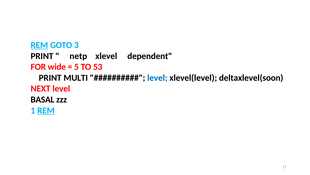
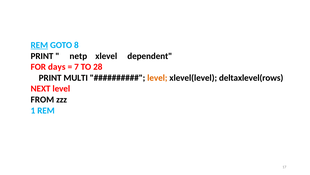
3: 3 -> 8 (76, 45)
wide: wide -> days (57, 67)
5: 5 -> 7 (77, 67)
53: 53 -> 28 (98, 67)
level colour: blue -> orange (157, 78)
deltaxlevel(soon: deltaxlevel(soon -> deltaxlevel(rows (251, 78)
BASAL: BASAL -> FROM (42, 99)
REM underline: present -> none (46, 110)
